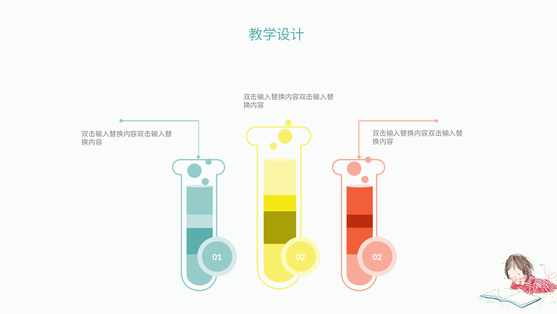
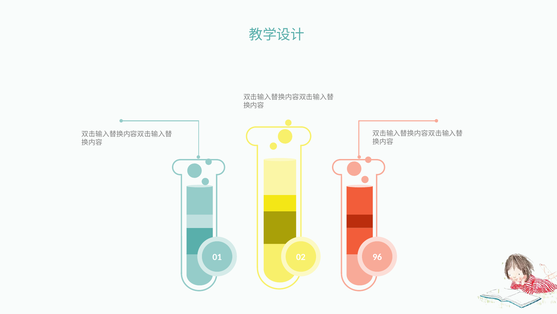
02 02: 02 -> 96 (377, 257)
